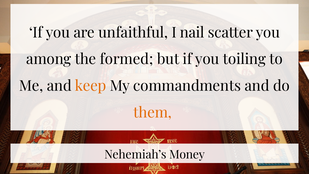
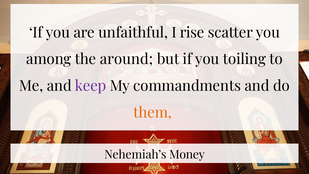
nail: nail -> rise (192, 33)
formed: formed -> around (127, 59)
keep colour: orange -> purple (91, 86)
